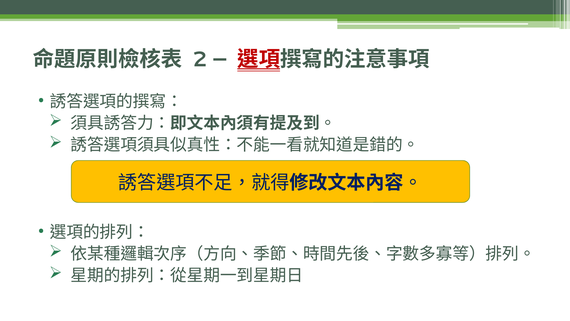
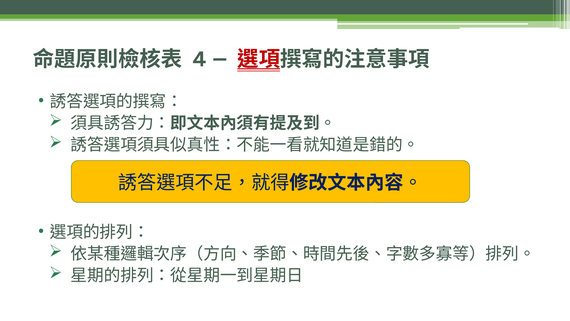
2: 2 -> 4 (200, 59)
